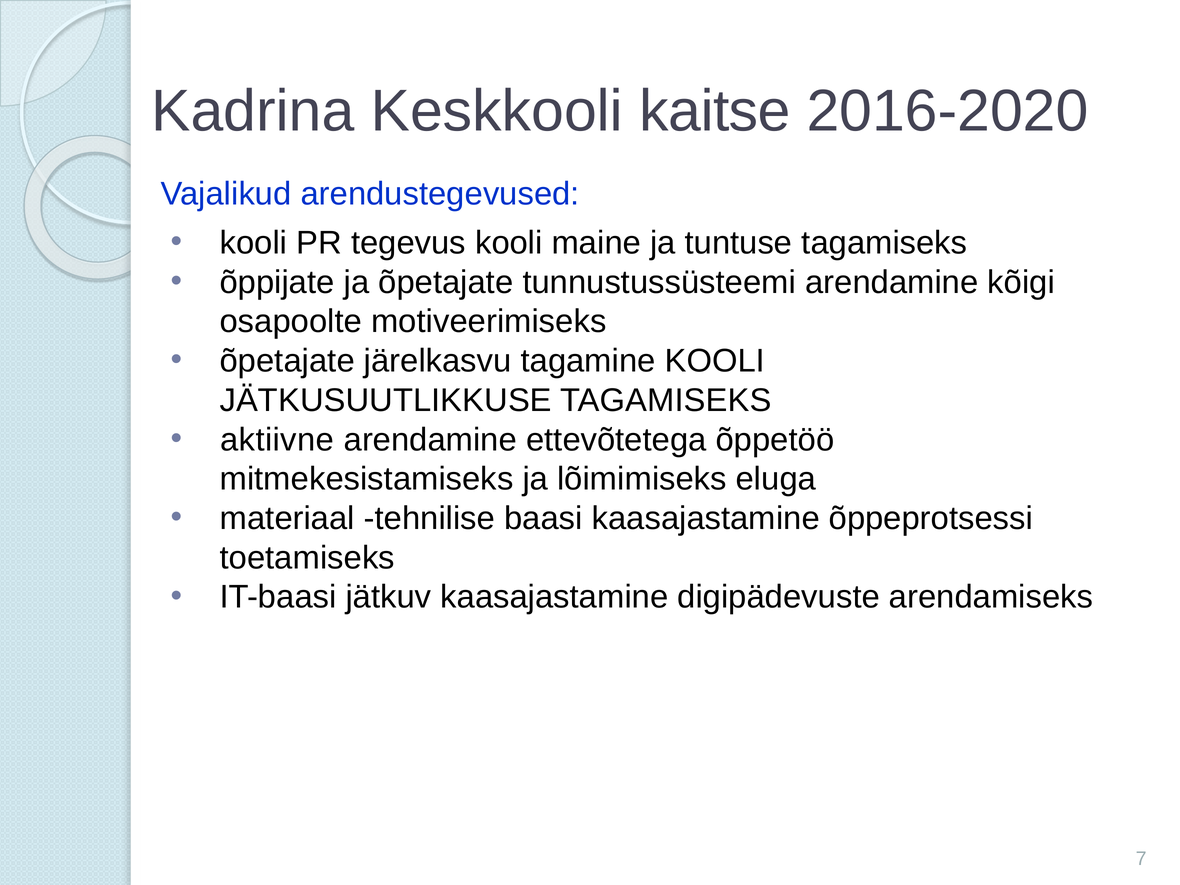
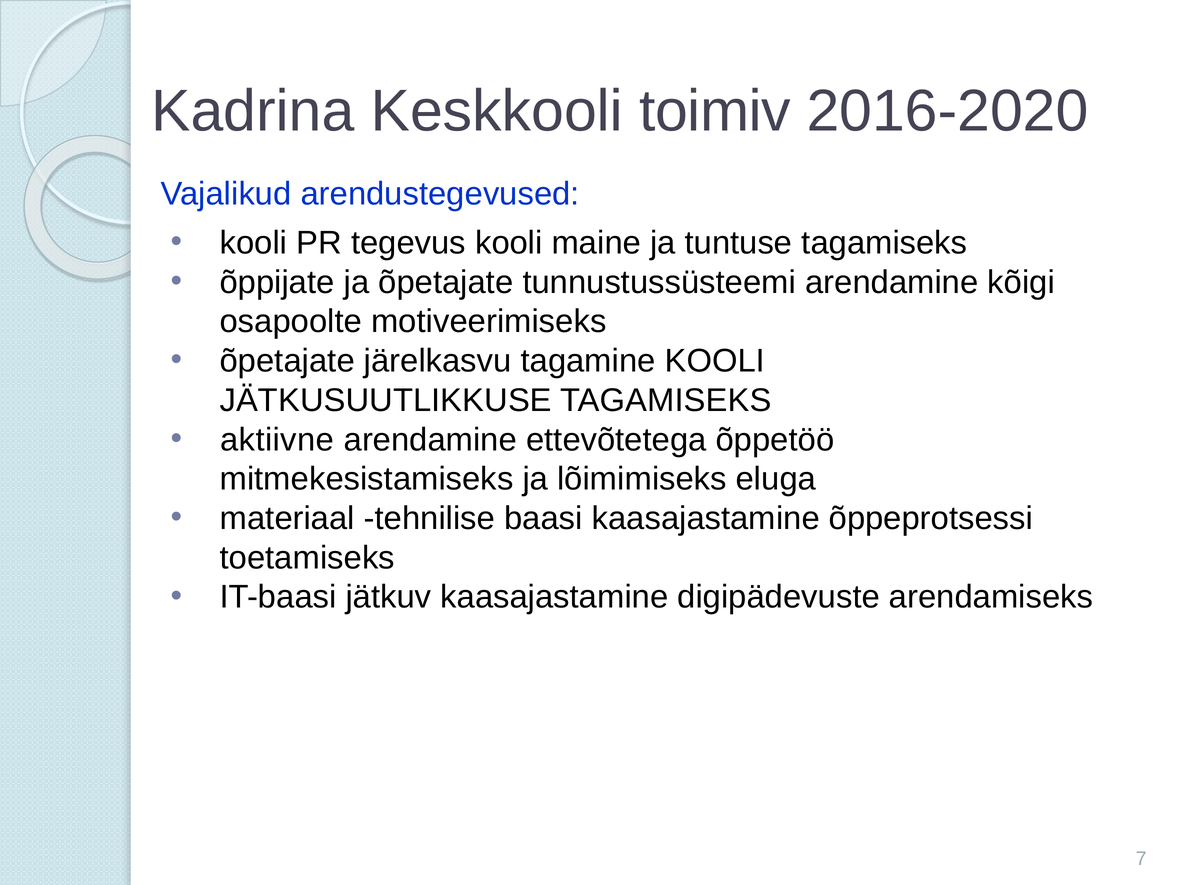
kaitse: kaitse -> toimiv (715, 111)
